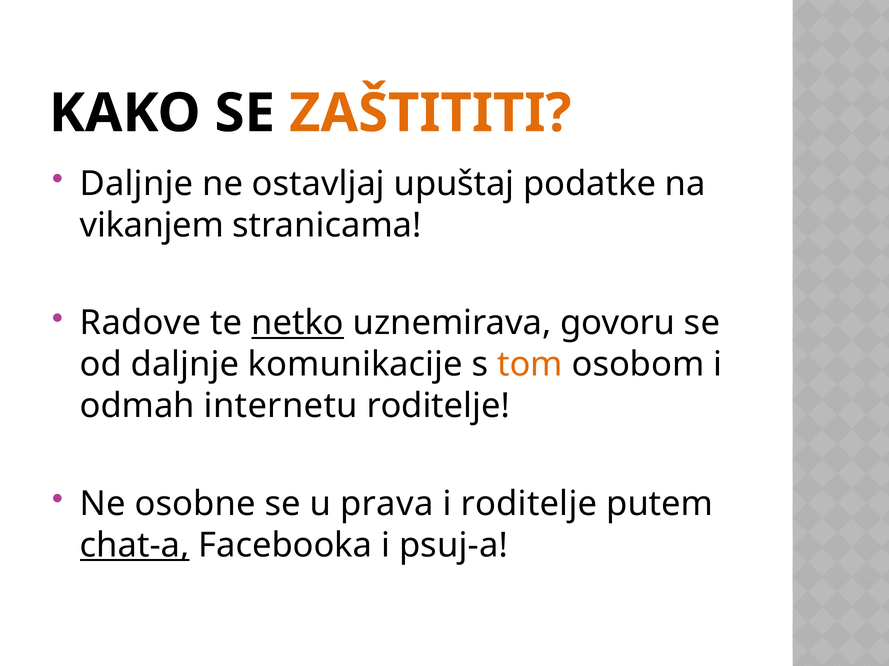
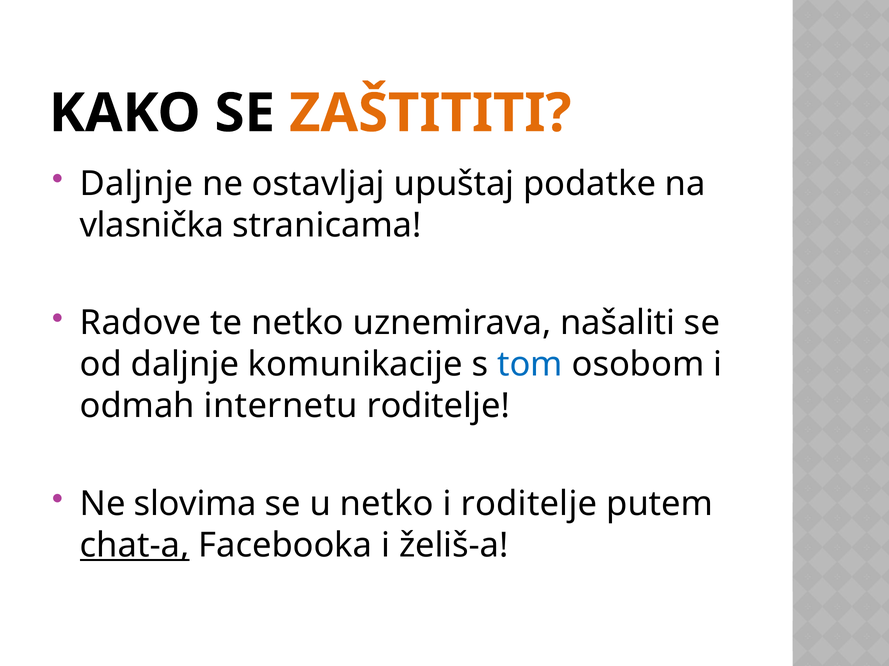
vikanjem: vikanjem -> vlasnička (152, 226)
netko underline: present -> none (298, 323)
govoru: govoru -> našaliti (618, 323)
tom colour: orange -> blue (530, 365)
osobne: osobne -> slovima (195, 504)
u prava: prava -> netko (387, 504)
psuj-a: psuj-a -> želiš-a (454, 546)
